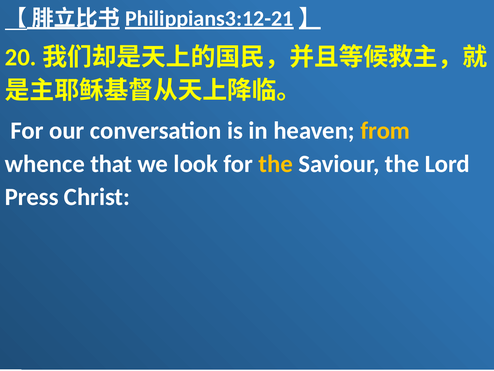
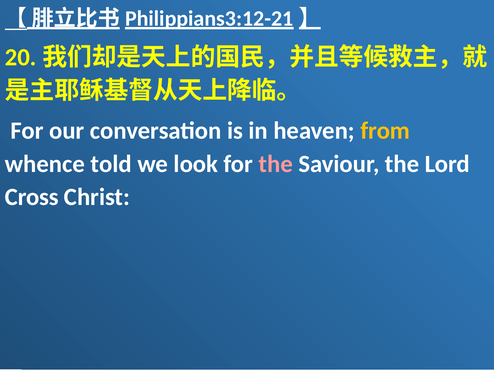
that: that -> told (111, 164)
the colour: yellow -> pink (276, 164)
Press: Press -> Cross (32, 197)
